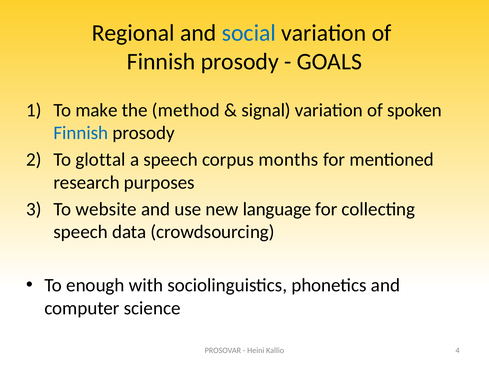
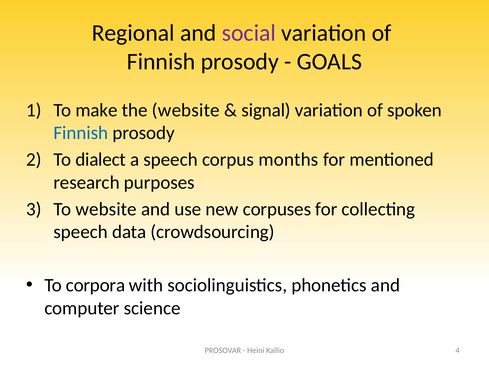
social colour: blue -> purple (249, 33)
the method: method -> website (186, 110)
glottal: glottal -> dialect (101, 159)
language: language -> corpuses (277, 209)
enough: enough -> corpora (95, 285)
